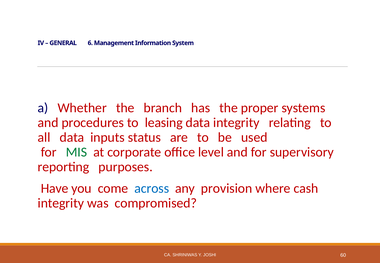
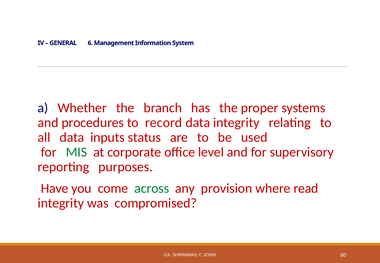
leasing: leasing -> record (164, 123)
across colour: blue -> green (152, 188)
cash: cash -> read (306, 188)
